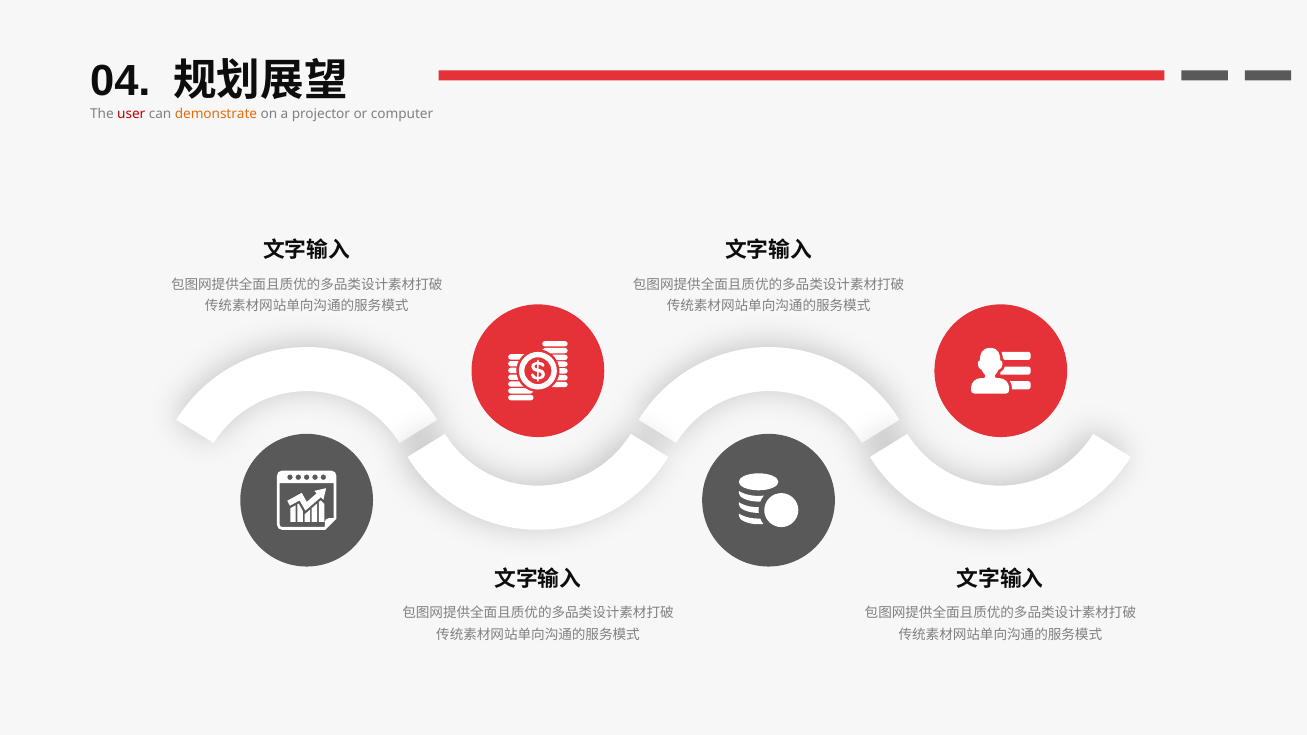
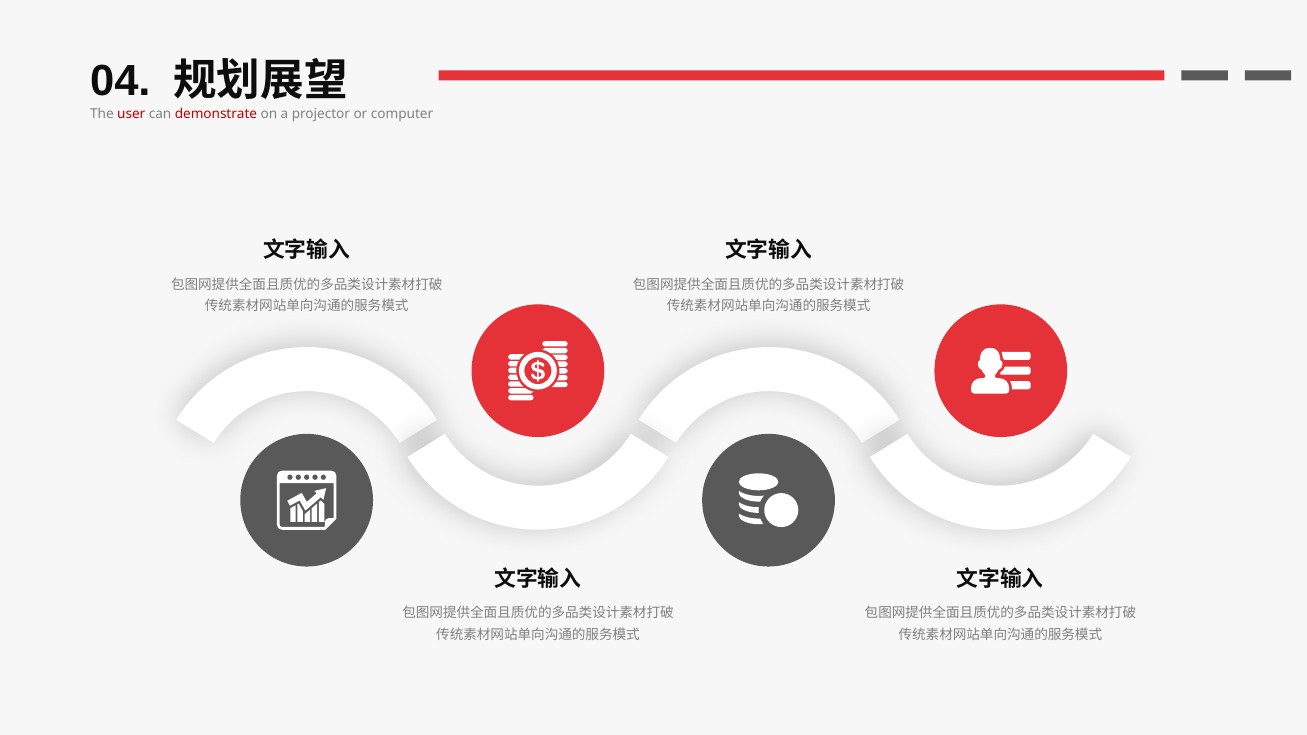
demonstrate colour: orange -> red (216, 114)
